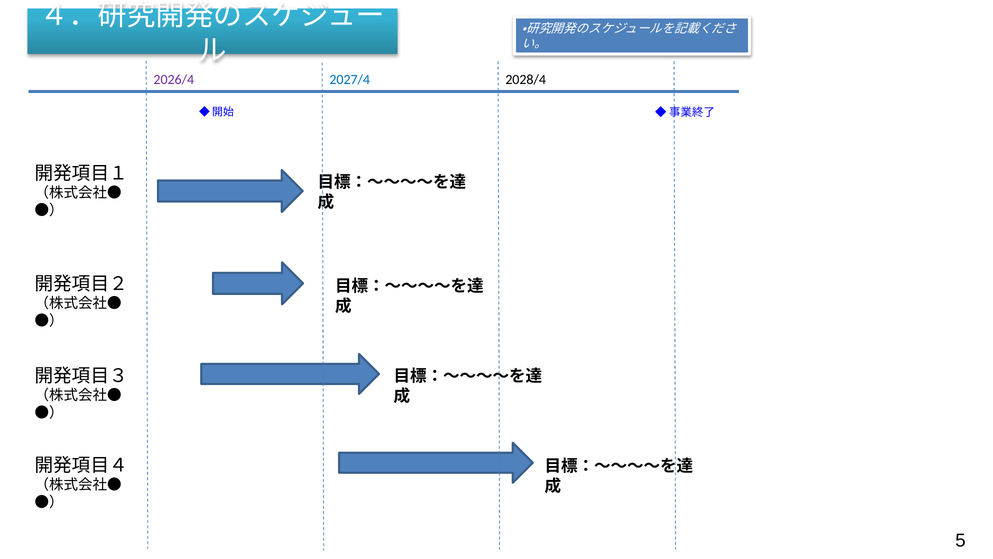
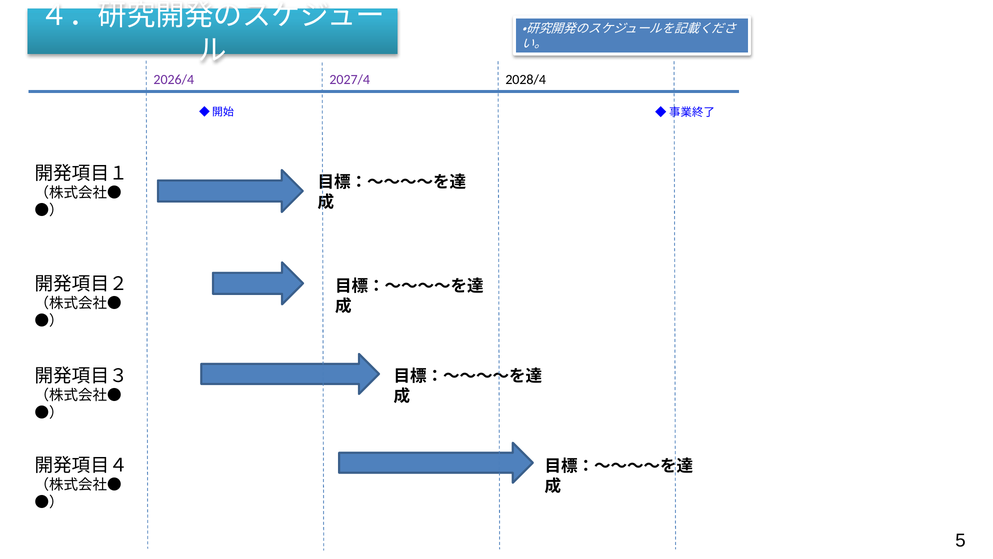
2027/4 colour: blue -> purple (350, 79)
